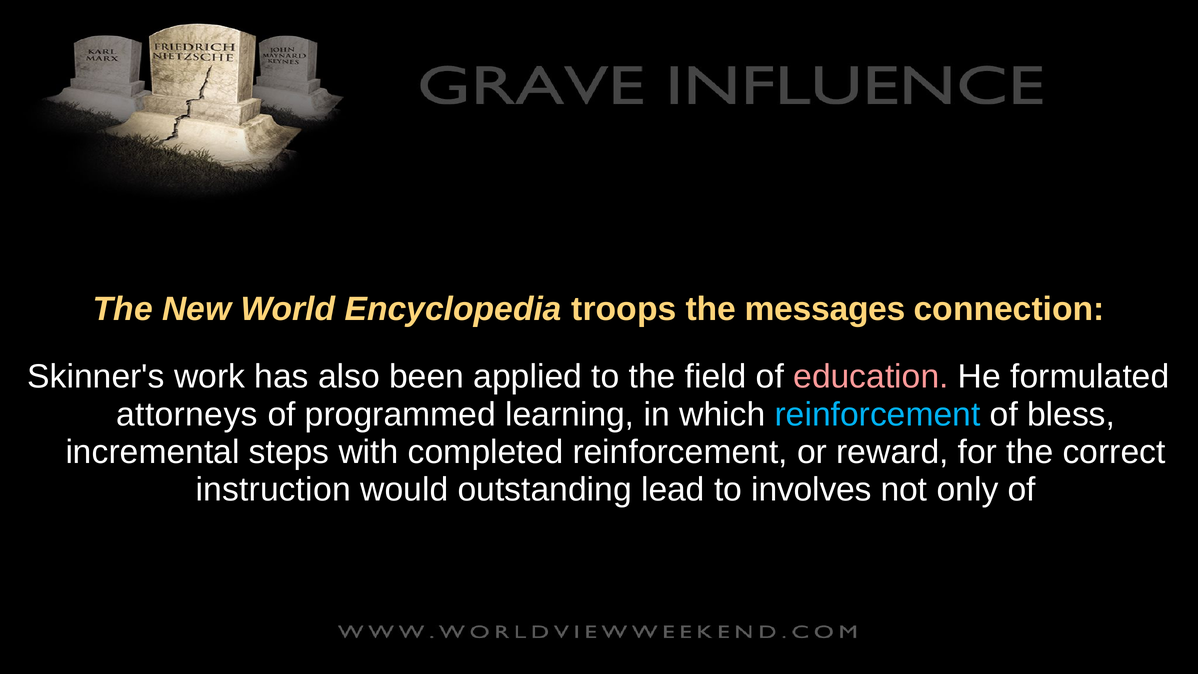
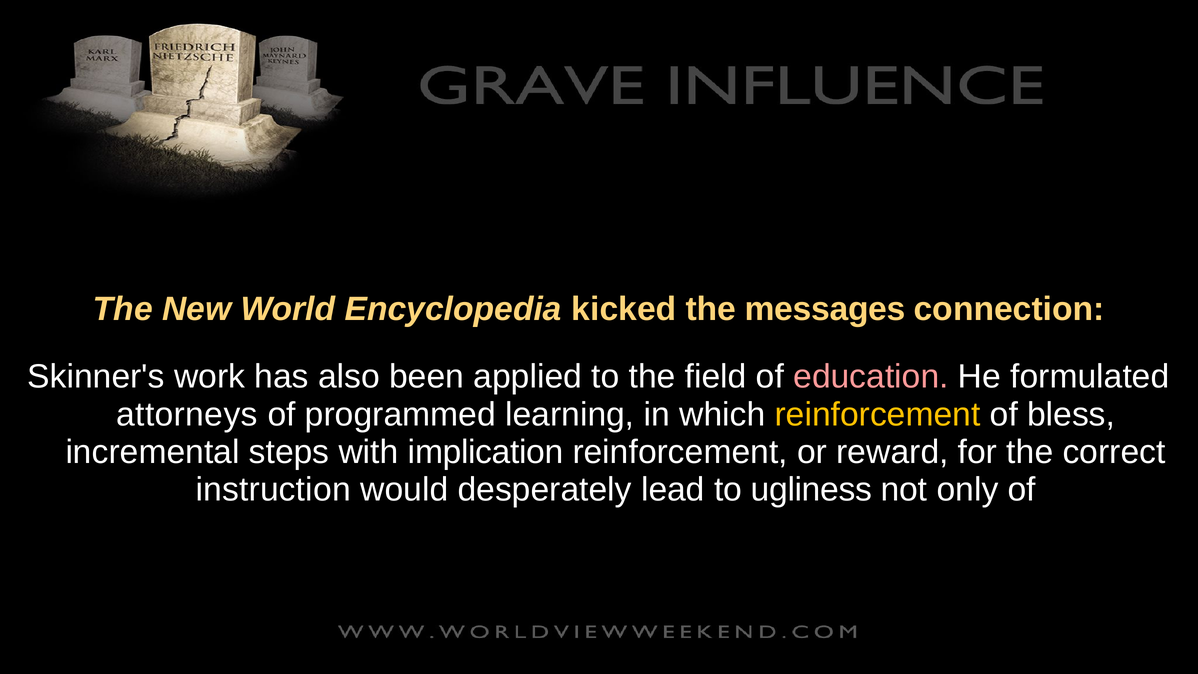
troops: troops -> kicked (624, 309)
reinforcement colour: light blue -> yellow (878, 414)
completed: completed -> implication (486, 452)
outstanding: outstanding -> desperately (545, 489)
involves: involves -> ugliness (811, 489)
